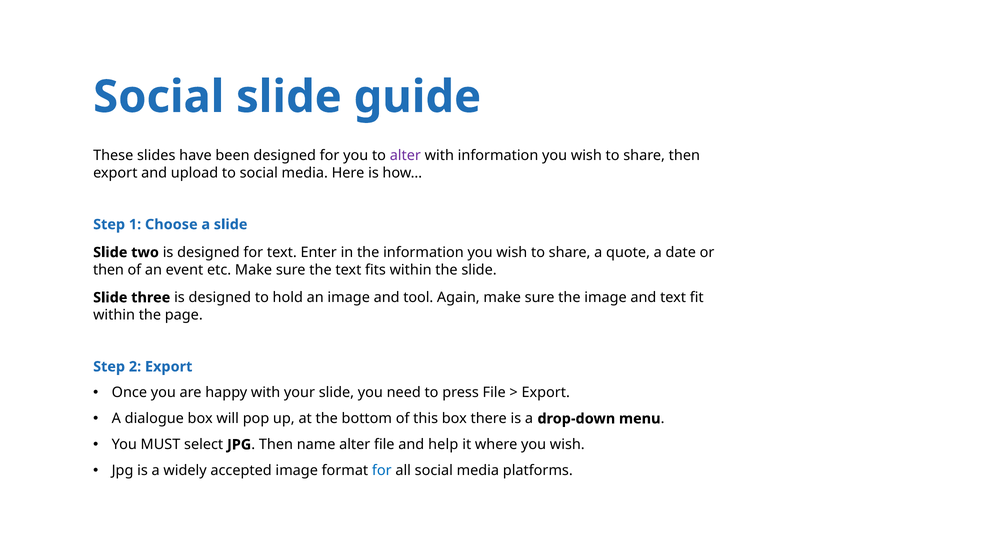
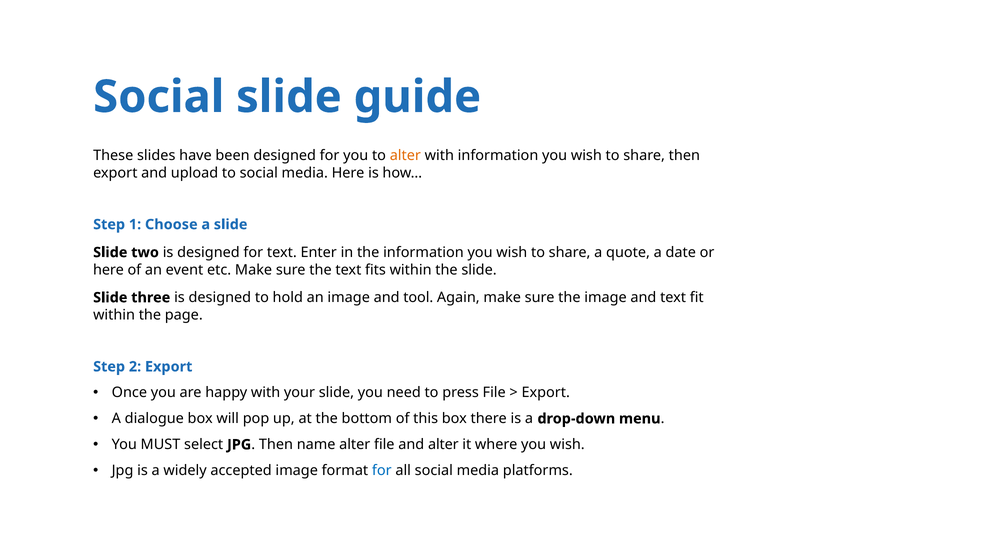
alter colour: purple -> orange (405, 155)
then: then -> here (108, 270)
and help: help -> alter (443, 445)
